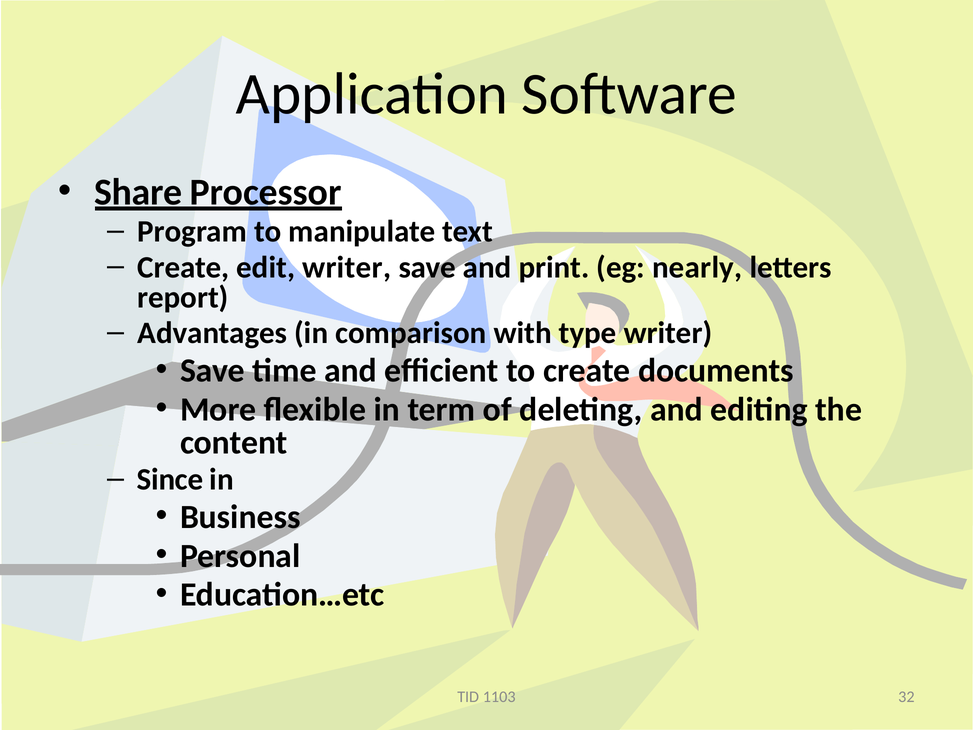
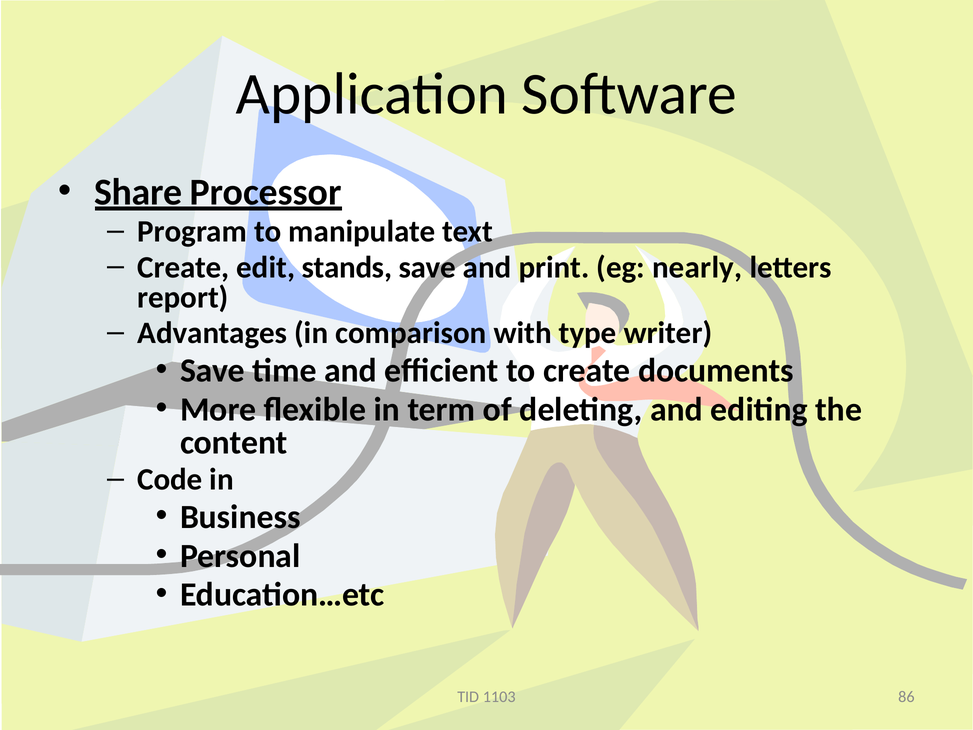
edit writer: writer -> stands (347, 267)
Since: Since -> Code (170, 479)
32: 32 -> 86 (906, 697)
